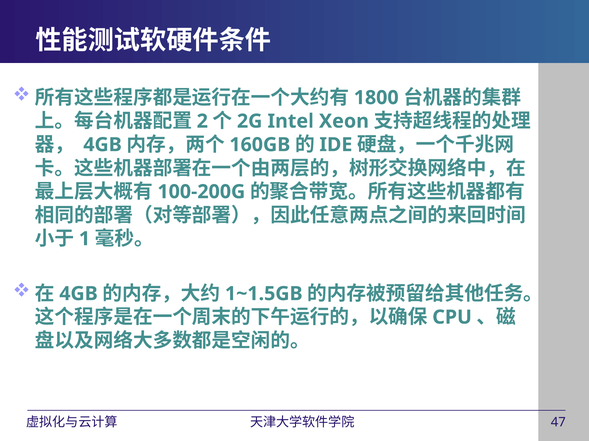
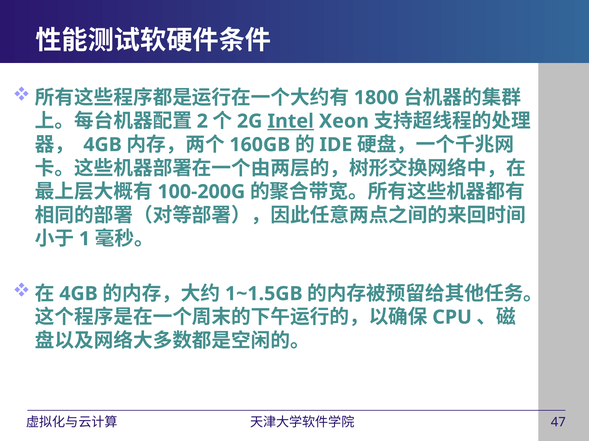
Intel underline: none -> present (291, 121)
